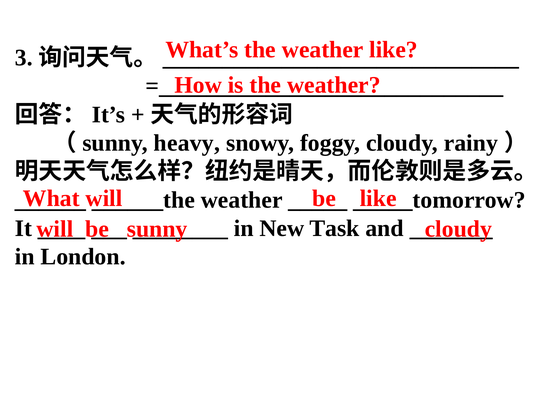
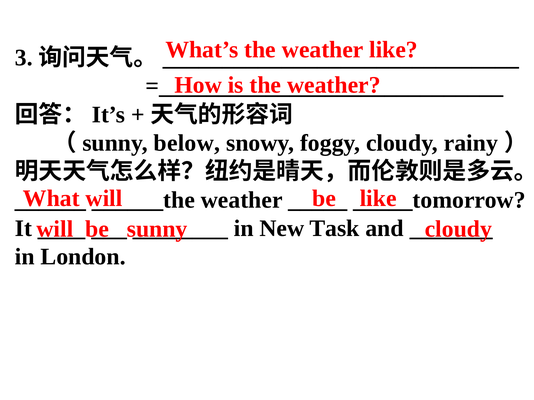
heavy: heavy -> below (187, 143)
